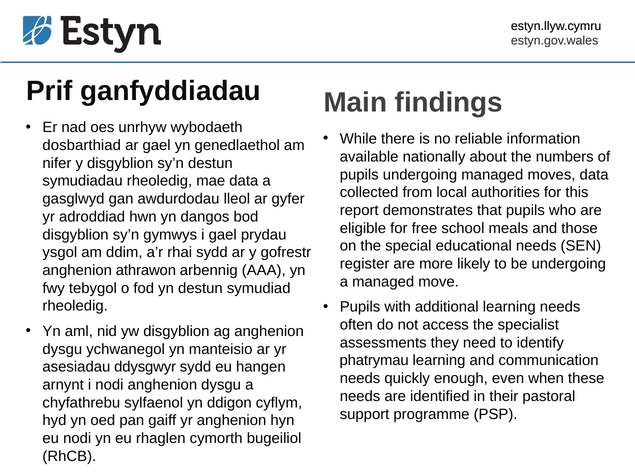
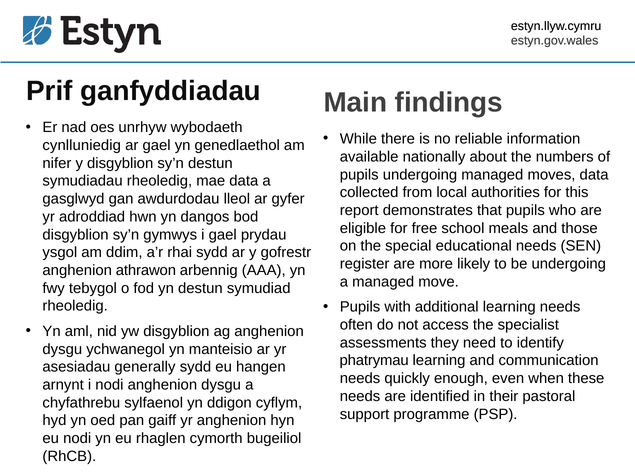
dosbarthiad: dosbarthiad -> cynlluniedig (82, 145)
ddysgwyr: ddysgwyr -> generally (145, 367)
